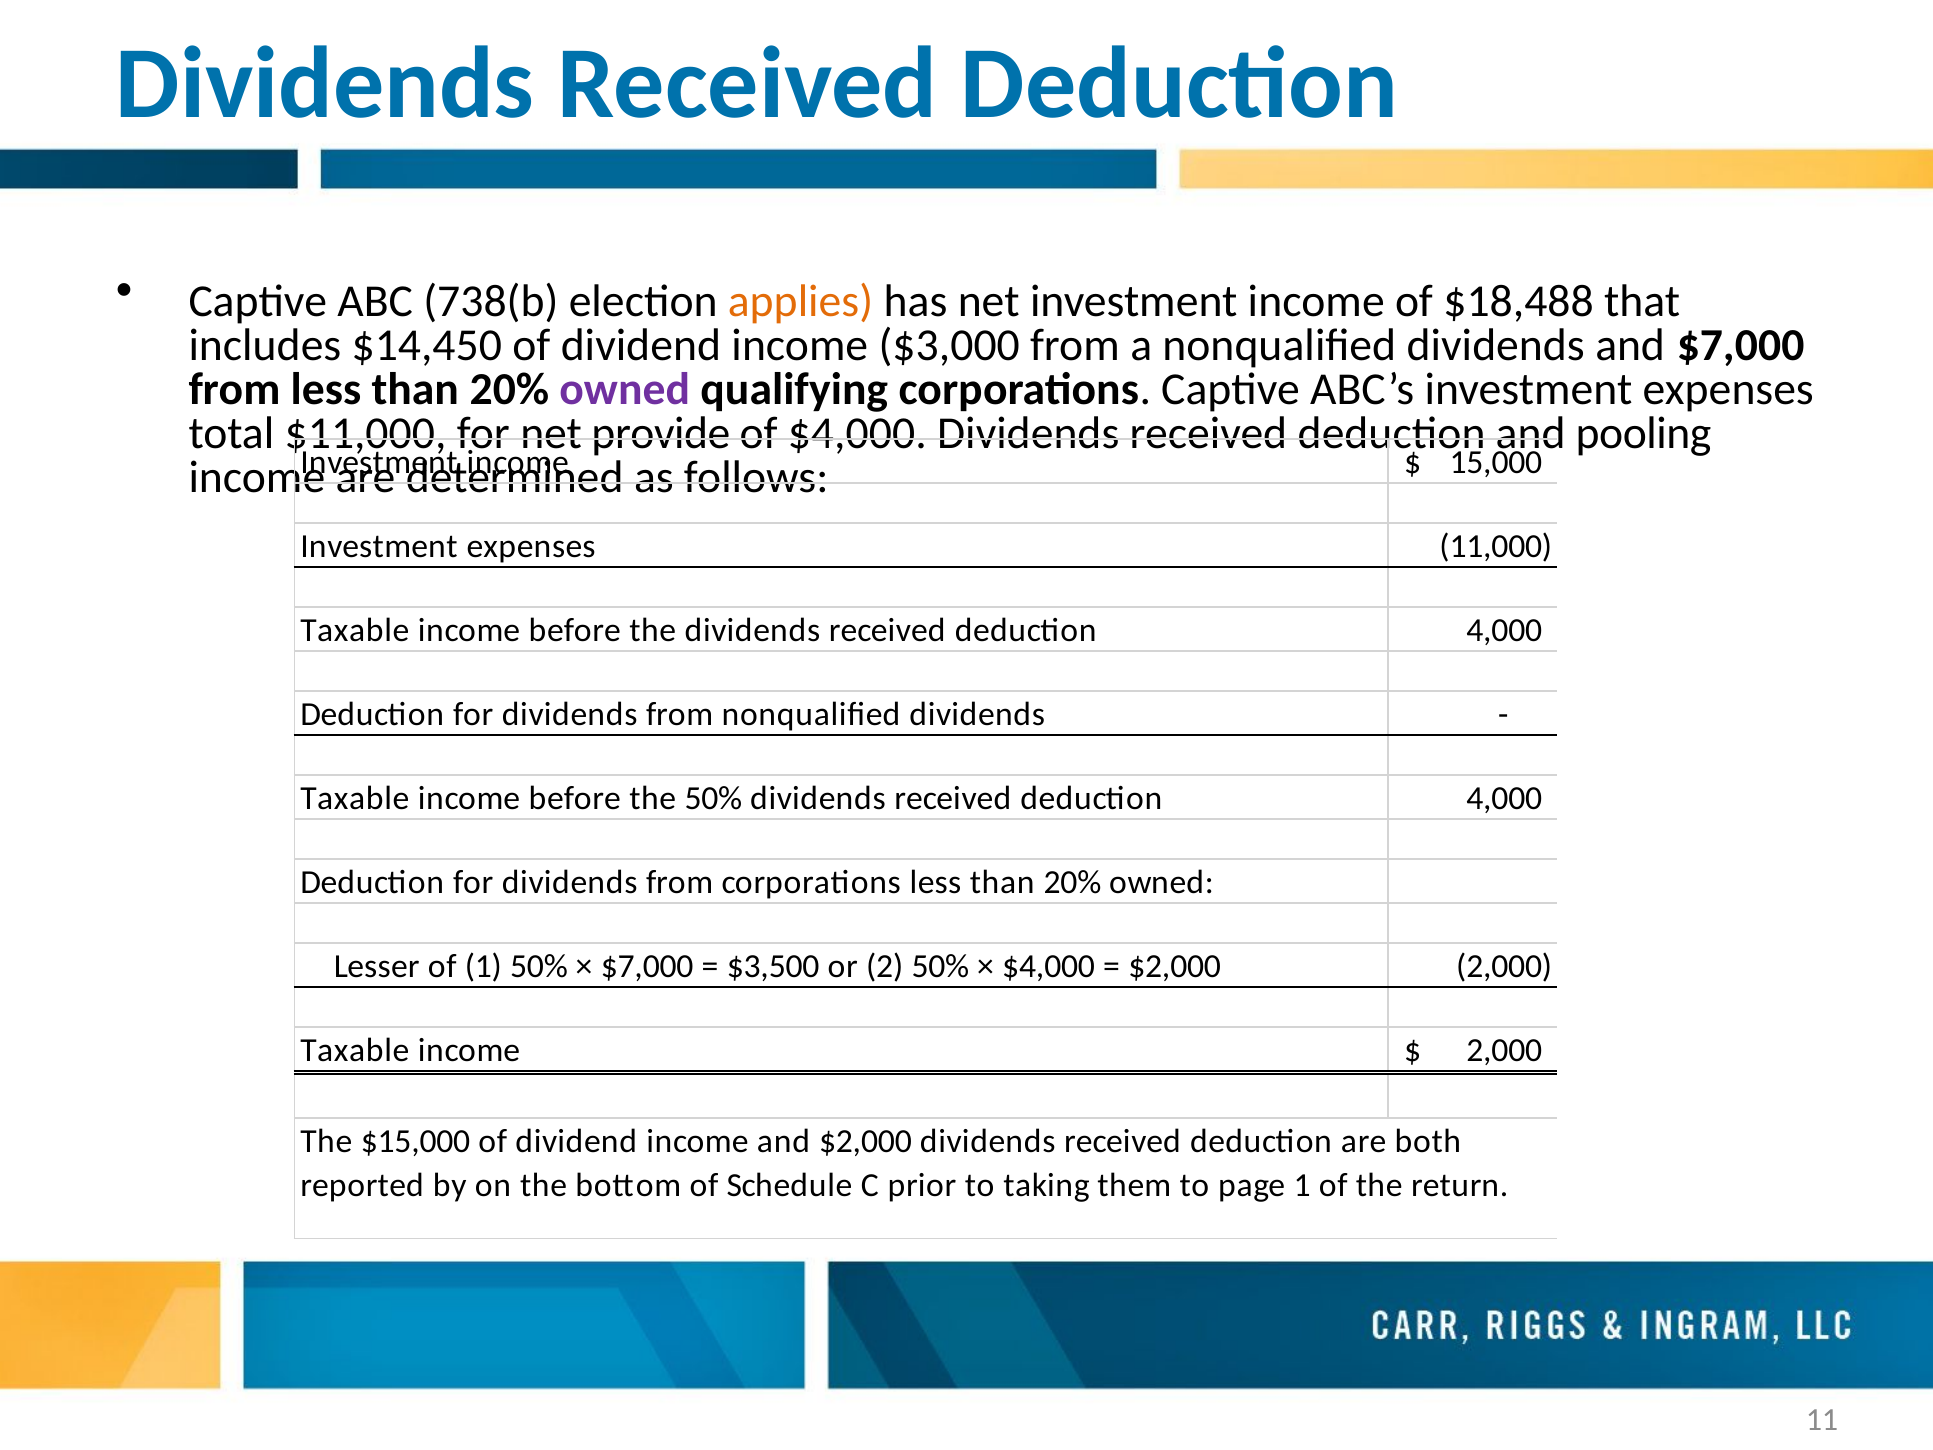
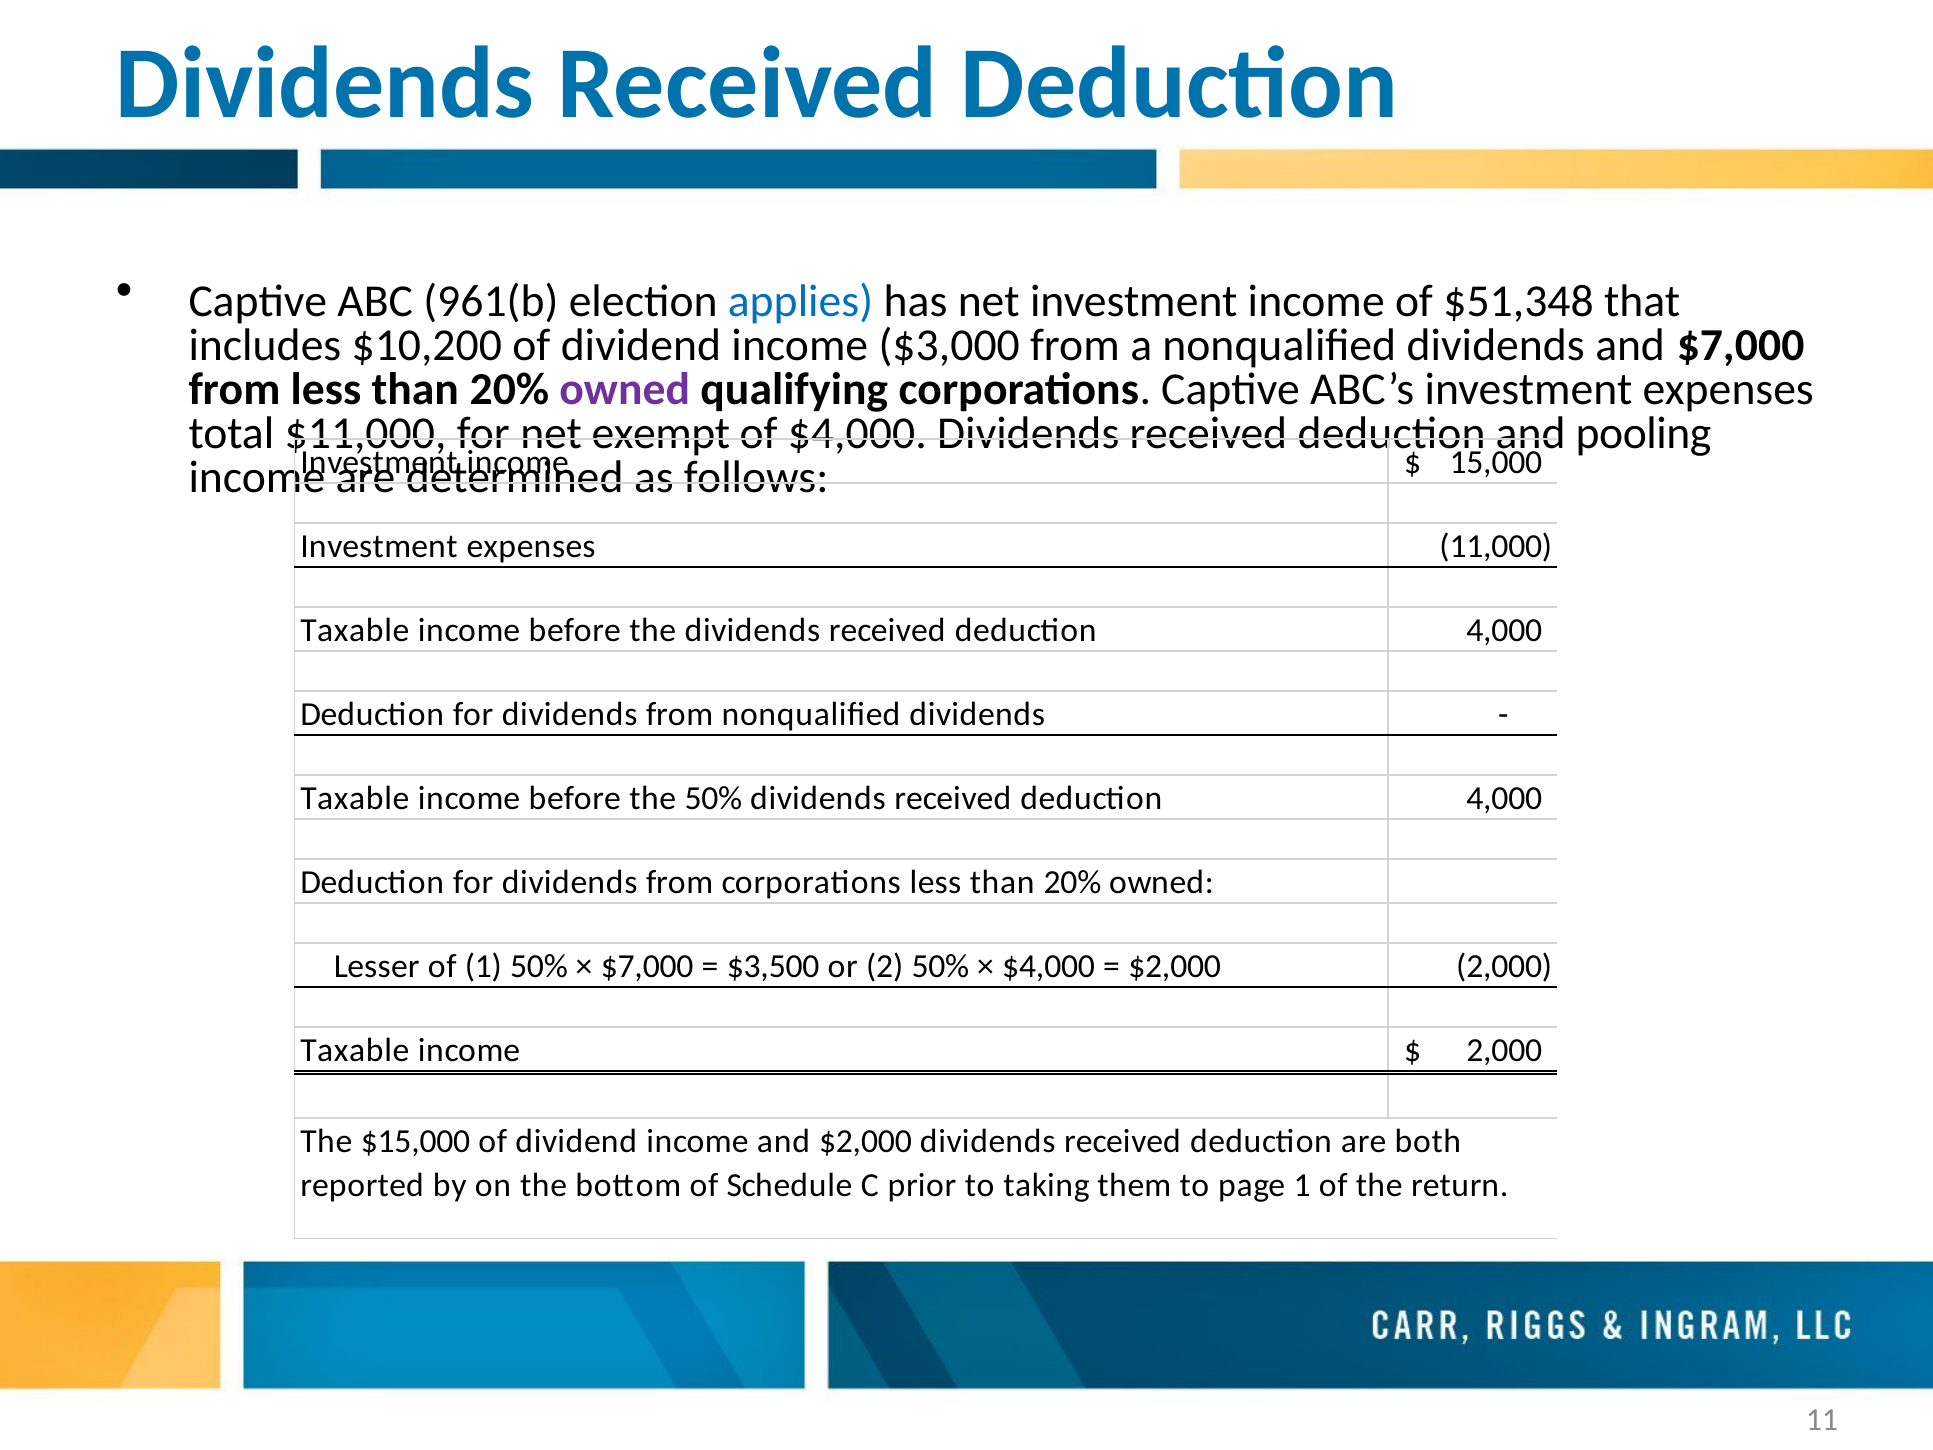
738(b: 738(b -> 961(b (491, 302)
applies colour: orange -> blue (801, 302)
$18,488: $18,488 -> $51,348 (1519, 302)
$14,450: $14,450 -> $10,200 (427, 345)
provide: provide -> exempt (661, 433)
